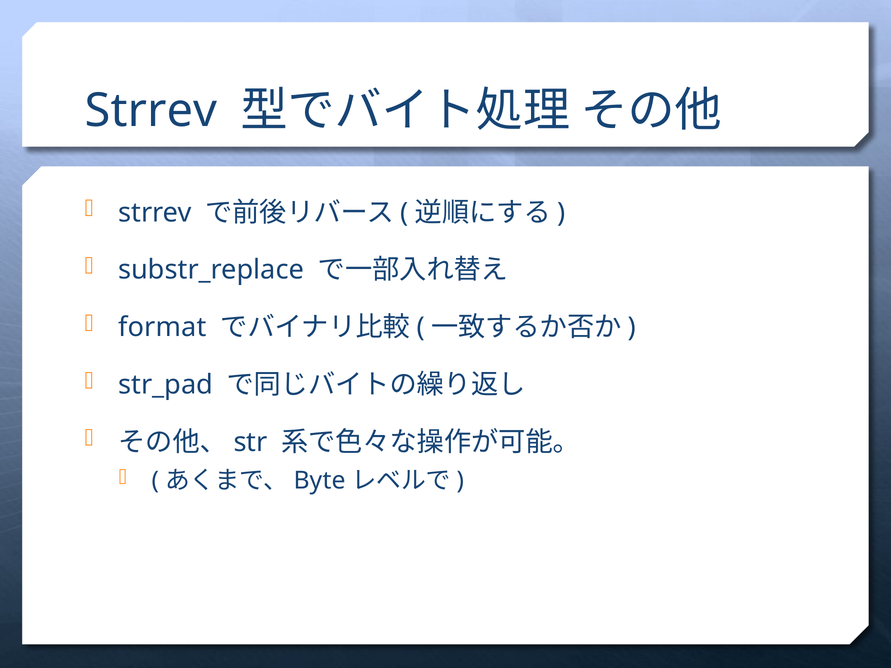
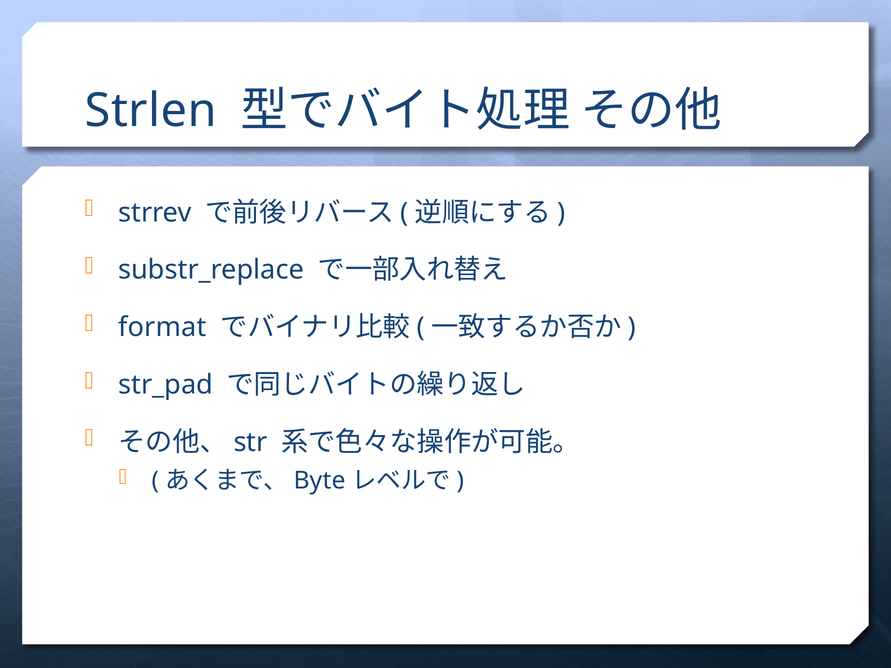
Strrev: Strrev -> Strlen (151, 111)
